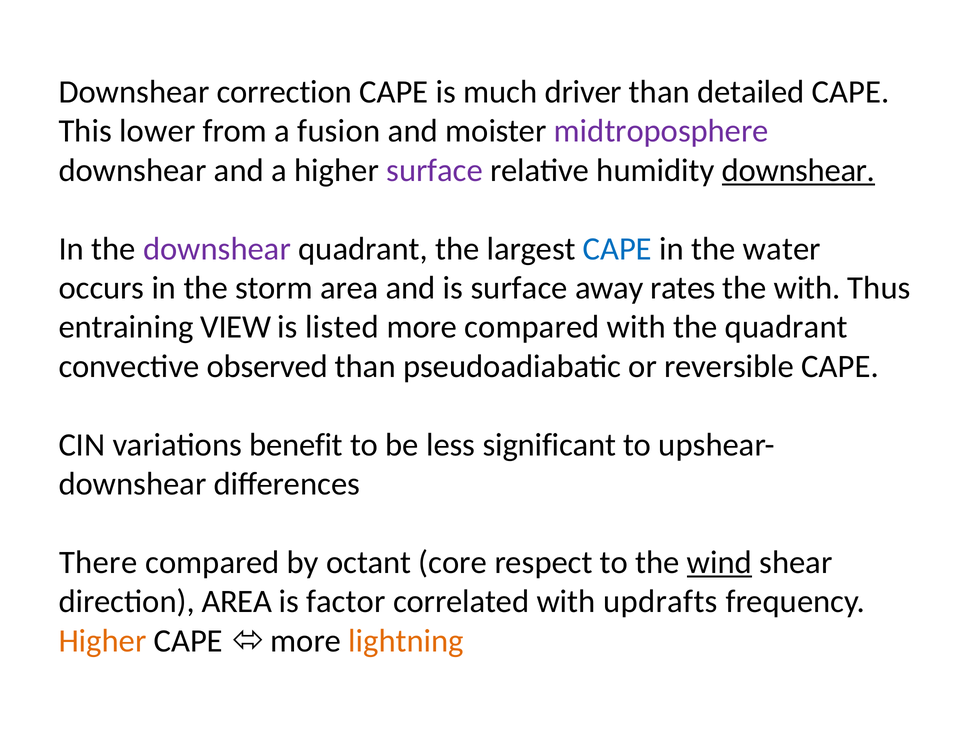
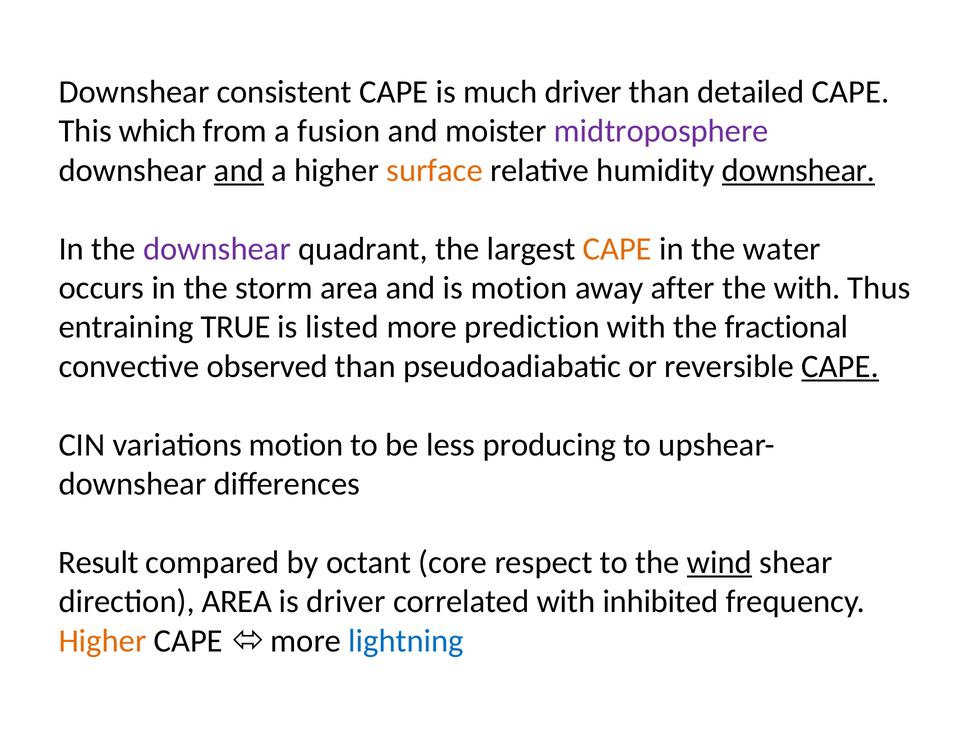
correction: correction -> consistent (284, 92)
lower: lower -> which (158, 131)
and underline: none -> present (239, 170)
surface colour: purple -> orange (435, 170)
CAPE colour: blue -> orange (617, 249)
is surface: surface -> motion (519, 288)
rates: rates -> after (683, 288)
VIEW: VIEW -> TRUE (236, 327)
more compared: compared -> prediction (532, 327)
the quadrant: quadrant -> fractional (787, 327)
CAPE underline: none -> present (840, 366)
variations benefit: benefit -> motion (296, 445)
significant: significant -> producing (549, 445)
There: There -> Result (99, 562)
is factor: factor -> driver (346, 602)
updrafts: updrafts -> inhibited (661, 602)
lightning colour: orange -> blue (406, 641)
